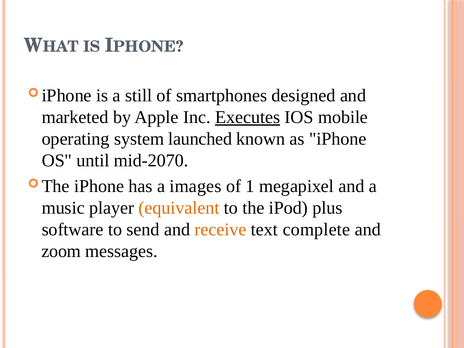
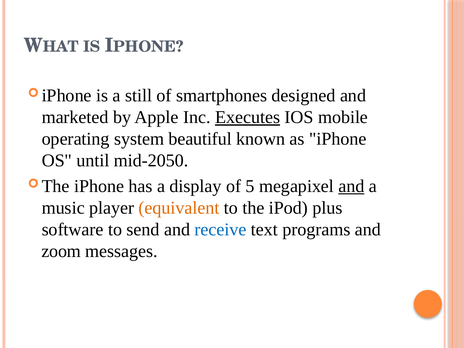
launched: launched -> beautiful (200, 139)
mid-2070: mid-2070 -> mid-2050 (151, 161)
images: images -> display (196, 186)
1: 1 -> 5 (250, 186)
and underline: none -> present (351, 186)
receive colour: orange -> blue (221, 229)
complete: complete -> programs (316, 229)
